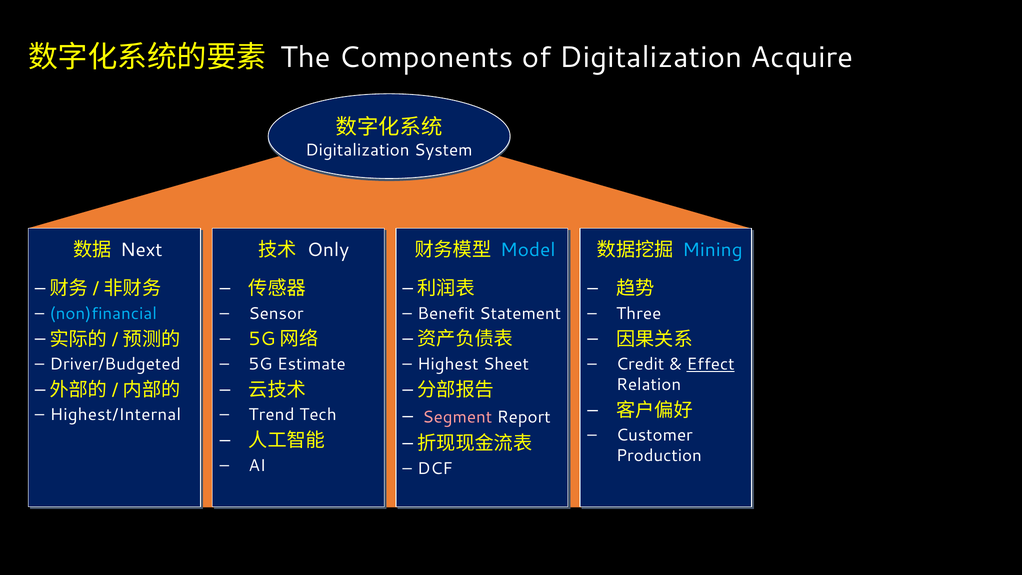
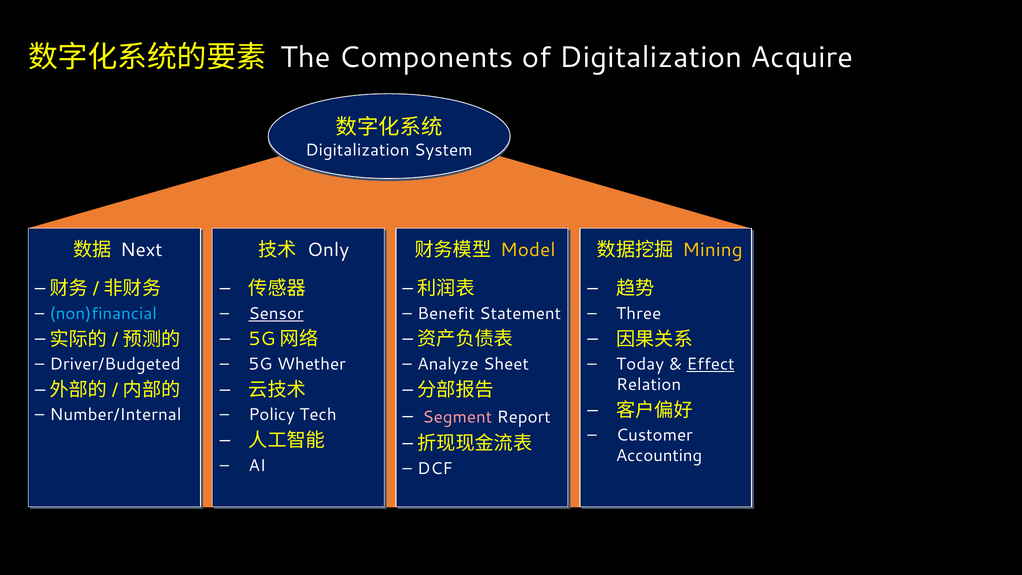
Model colour: light blue -> yellow (528, 250)
Mining colour: light blue -> yellow (712, 250)
Sensor underline: none -> present (276, 313)
Estimate: Estimate -> Whether (311, 364)
Highest: Highest -> Analyze (448, 364)
Credit: Credit -> Today (640, 364)
Highest/Internal: Highest/Internal -> Number/Internal (116, 415)
Trend: Trend -> Policy (272, 415)
Production: Production -> Accounting (659, 456)
